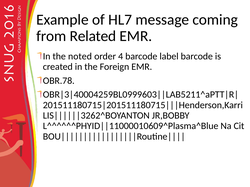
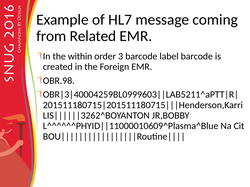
noted: noted -> within (80, 56)
4: 4 -> 3 (121, 56)
OBR.78: OBR.78 -> OBR.98 (59, 81)
